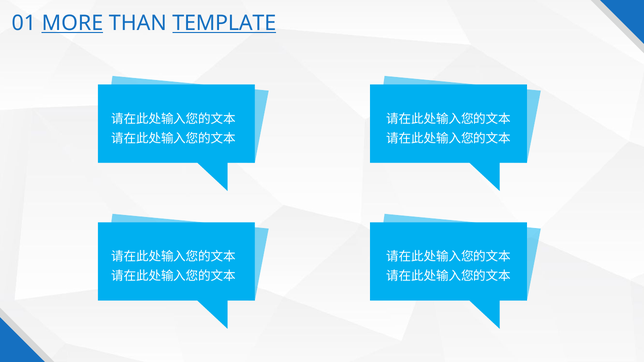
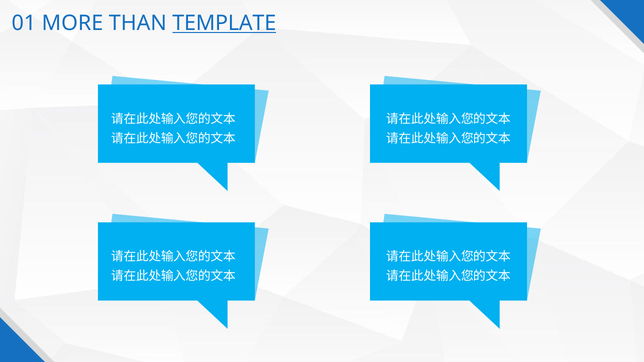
MORE underline: present -> none (72, 23)
